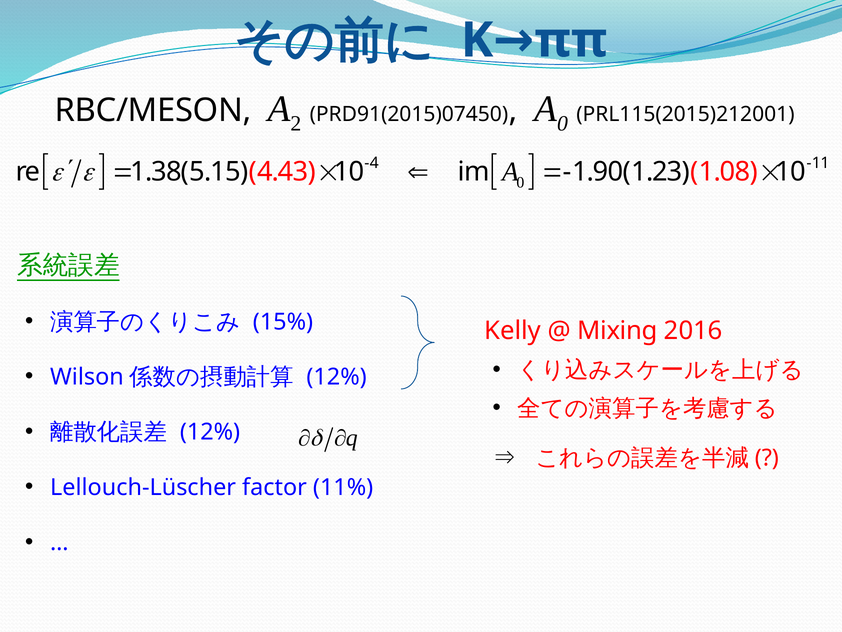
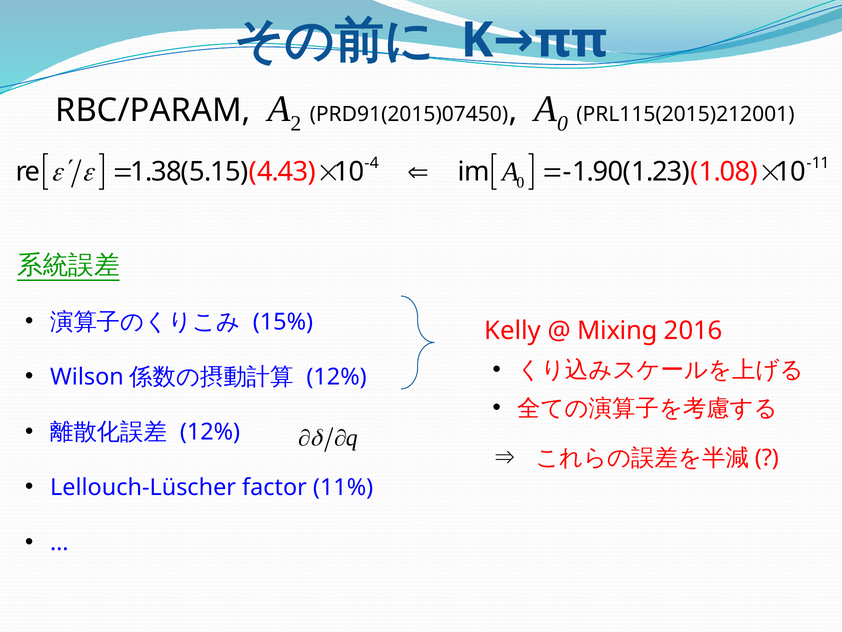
RBC/MESON: RBC/MESON -> RBC/PARAM (153, 110)
